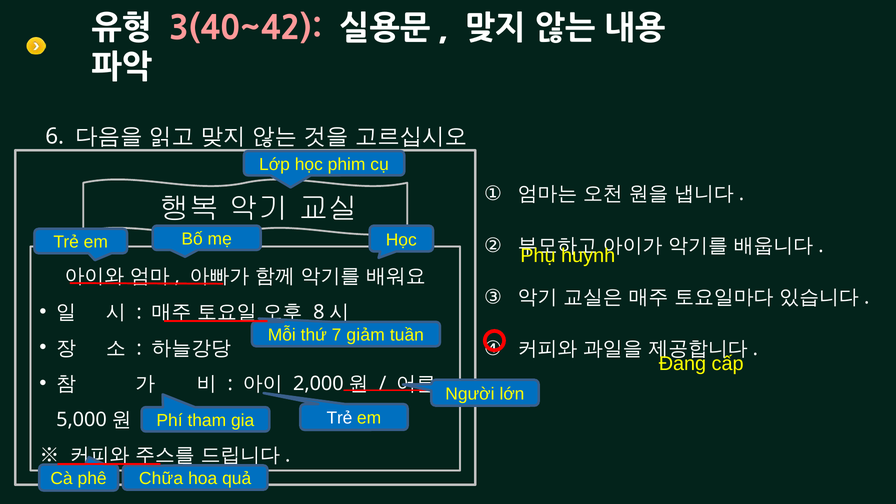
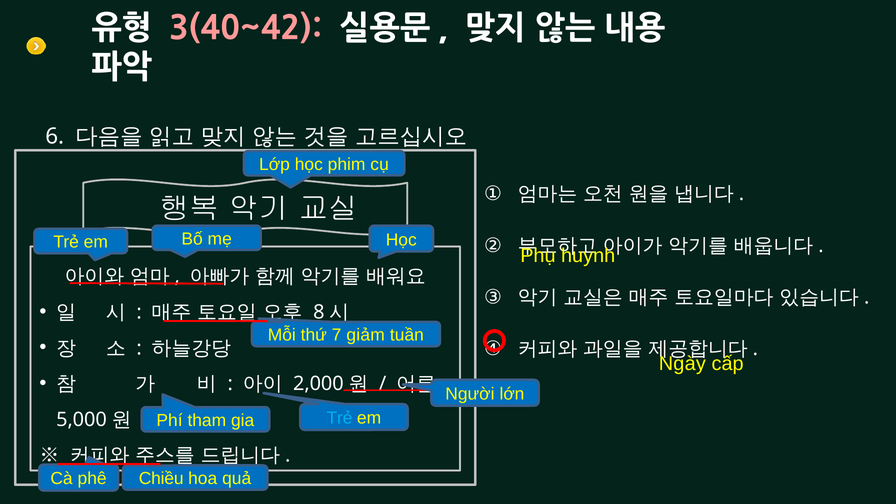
Đang: Đang -> Ngày (682, 364)
Trẻ colour: white -> light blue (339, 418)
Chữa: Chữa -> Chiều (161, 479)
